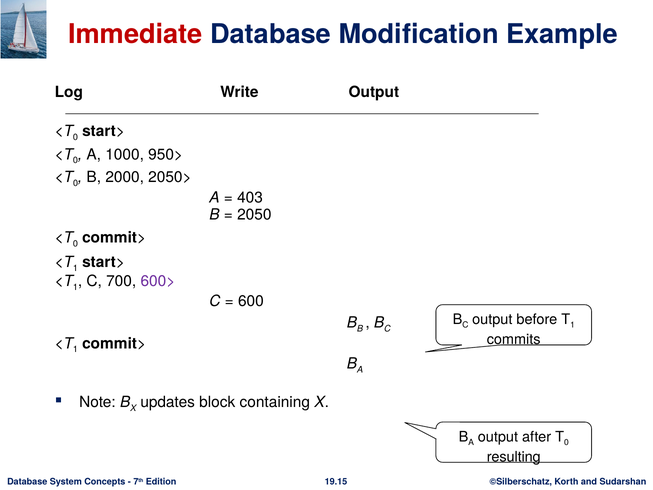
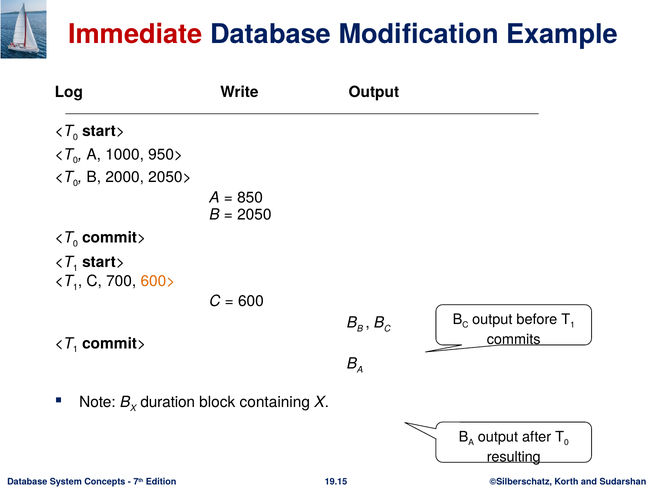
403: 403 -> 850 (250, 197)
600> colour: purple -> orange (158, 281)
updates: updates -> duration (168, 402)
